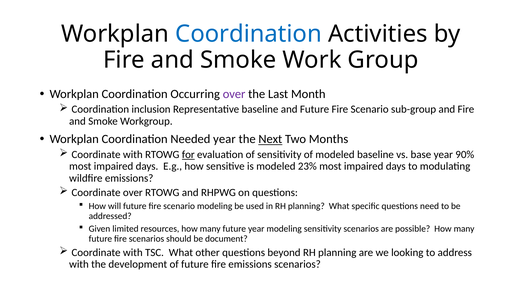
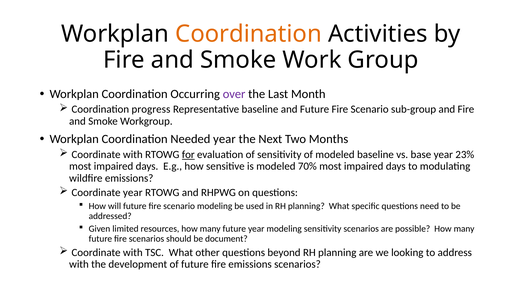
Coordination colour: blue -> orange (249, 34)
inclusion: inclusion -> progress (151, 109)
Next underline: present -> none (270, 139)
90%: 90% -> 23% (465, 154)
23%: 23% -> 70% (307, 166)
Coordinate over: over -> year (133, 192)
